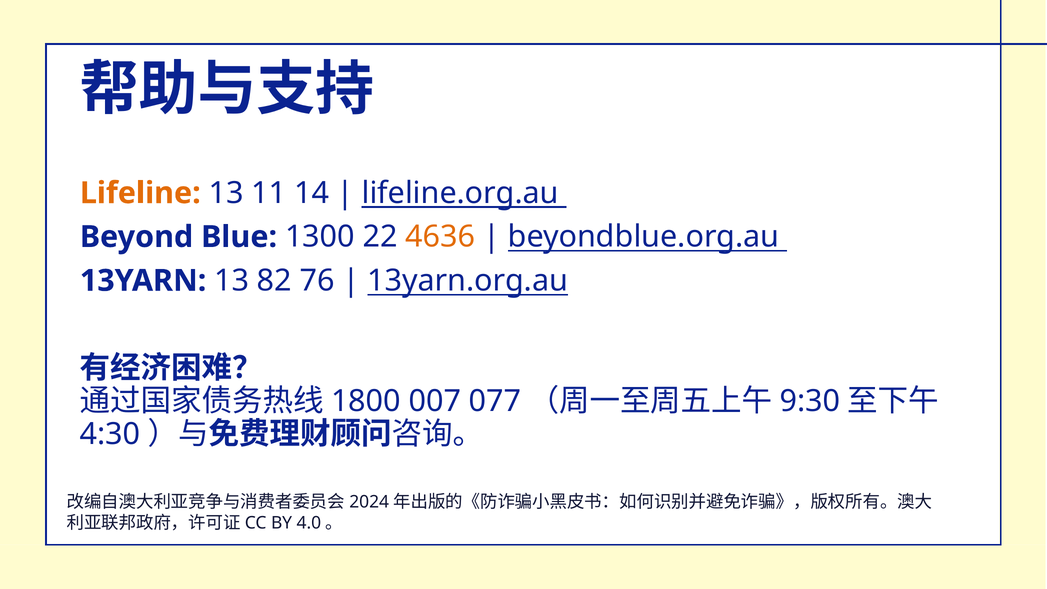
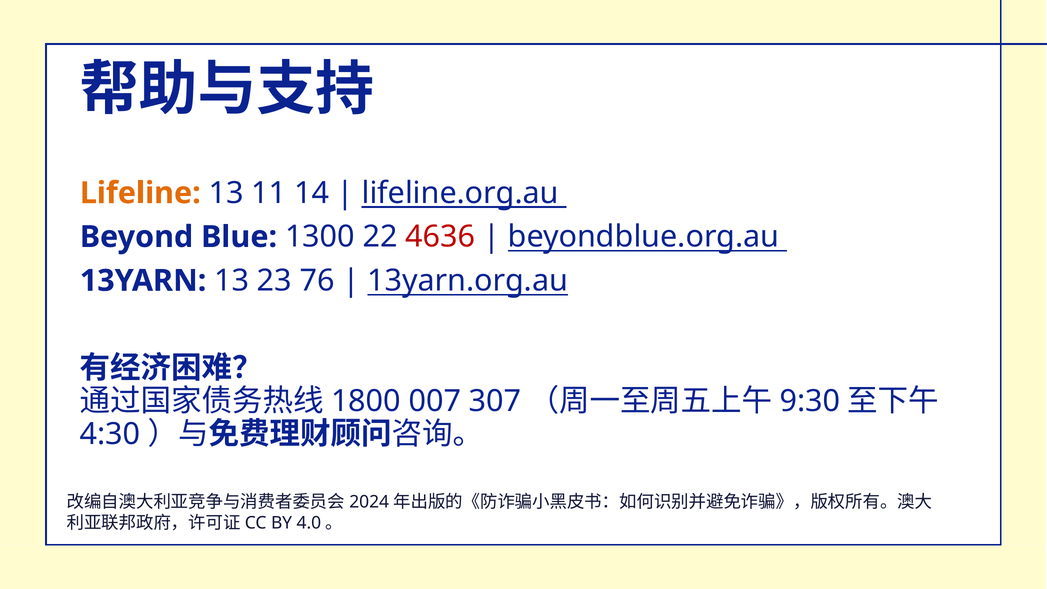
4636 colour: orange -> red (440, 237)
82: 82 -> 23 (274, 281)
077: 077 -> 307 (495, 401)
